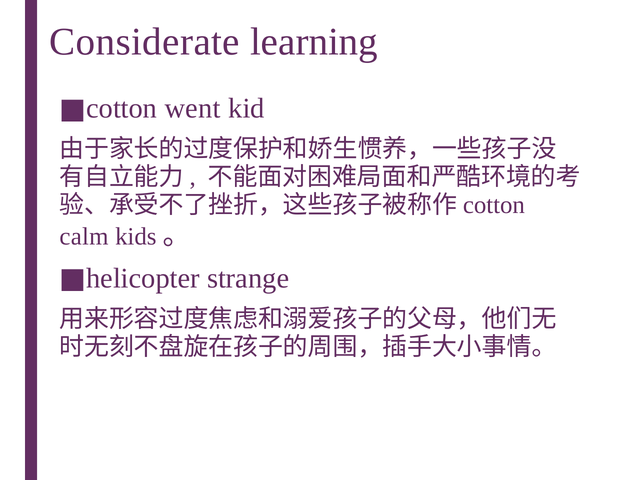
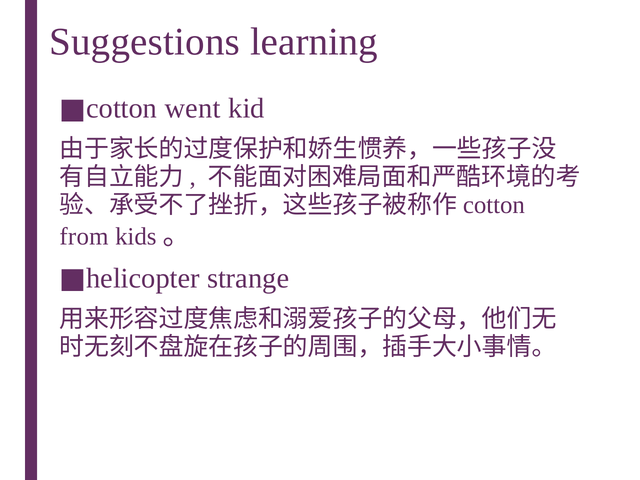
Considerate: Considerate -> Suggestions (145, 42)
calm: calm -> from (84, 237)
